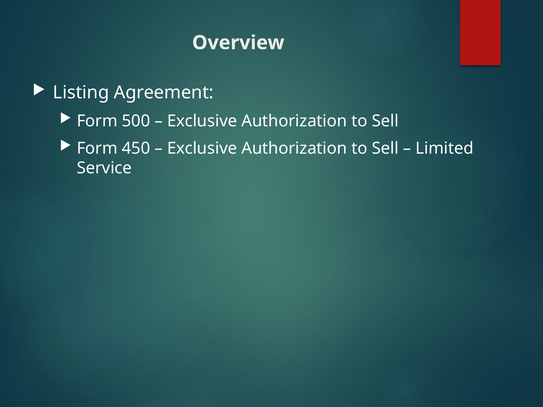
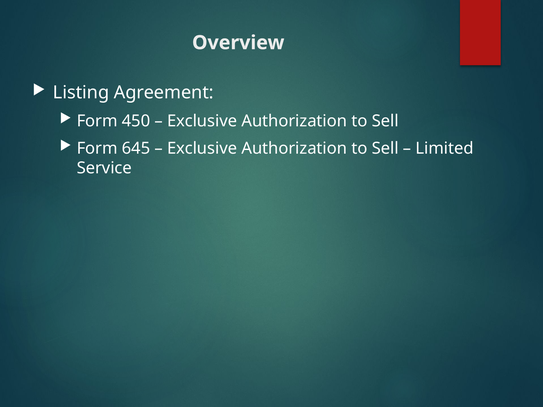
500: 500 -> 450 (136, 121)
450: 450 -> 645 (136, 148)
